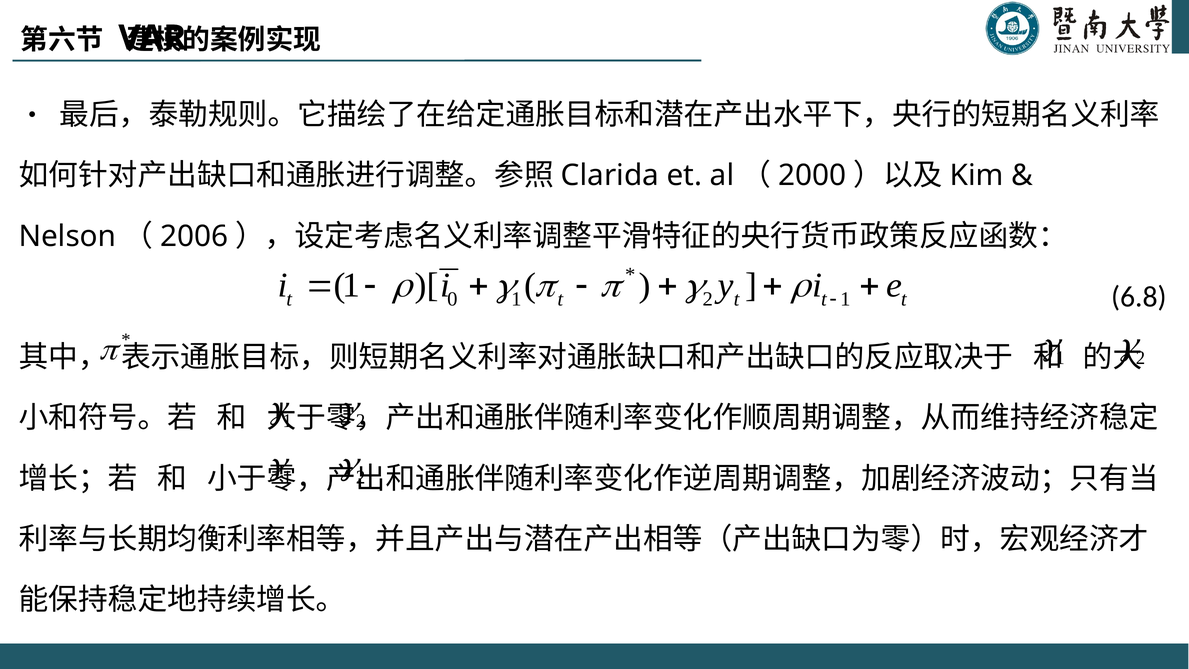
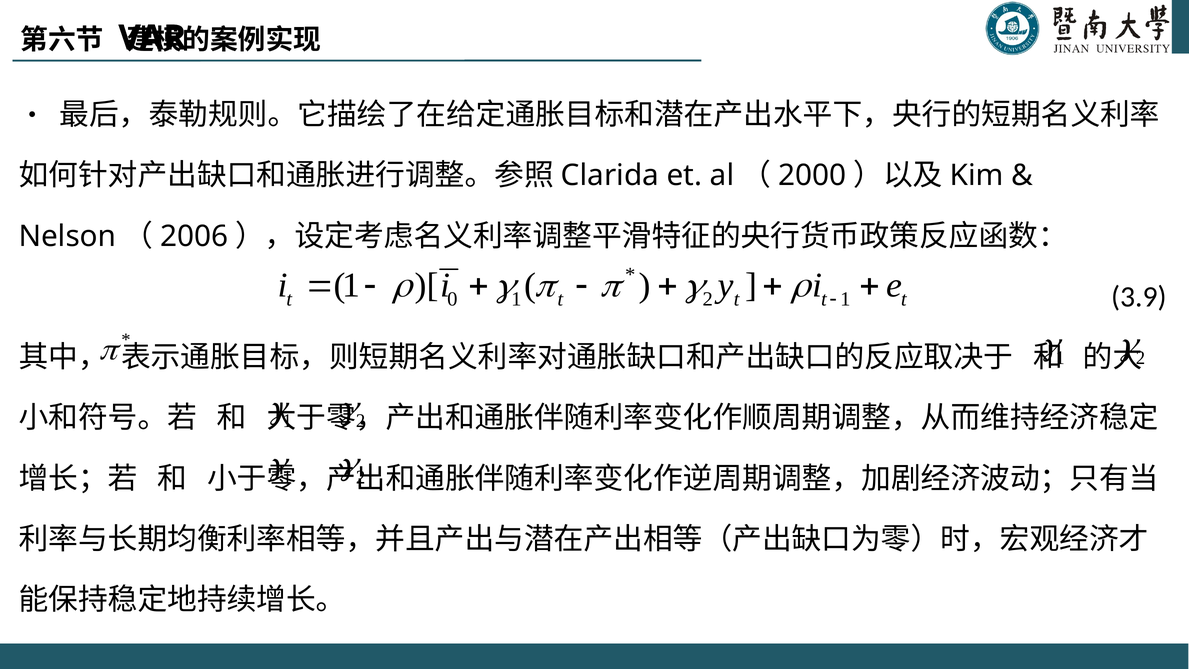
6.8: 6.8 -> 3.9 (1139, 297)
